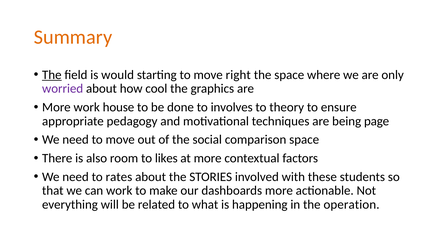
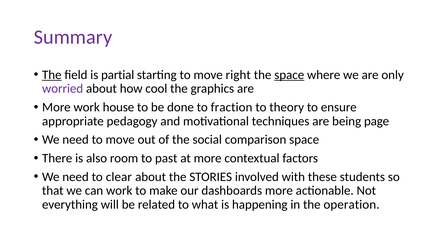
Summary colour: orange -> purple (73, 37)
would: would -> partial (118, 75)
space underline: none -> present (289, 75)
involves: involves -> fraction (232, 107)
likes: likes -> past (166, 158)
rates: rates -> clear (119, 177)
